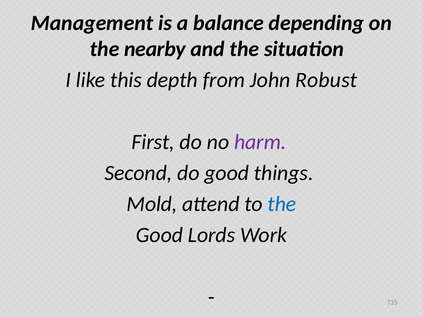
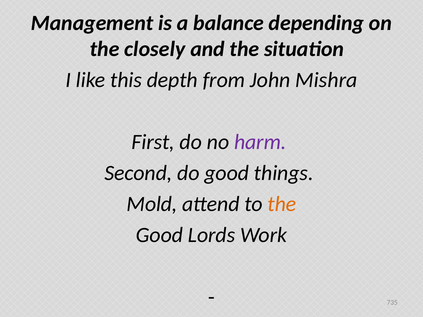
nearby: nearby -> closely (155, 49)
Robust: Robust -> Mishra (326, 80)
the colour: blue -> orange (282, 204)
